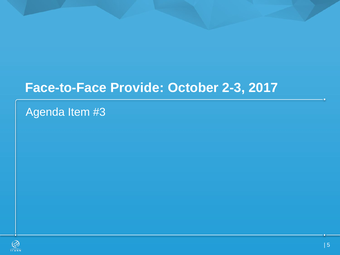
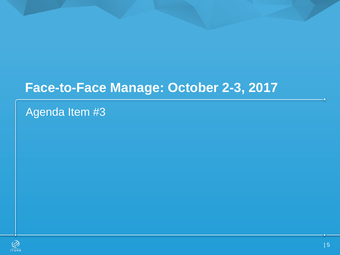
Provide: Provide -> Manage (137, 88)
